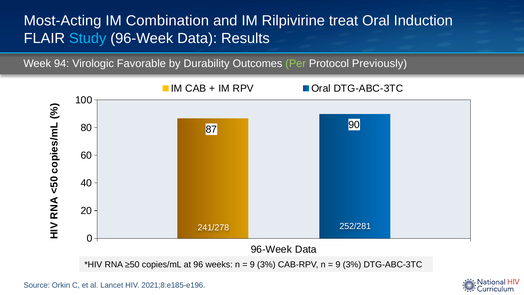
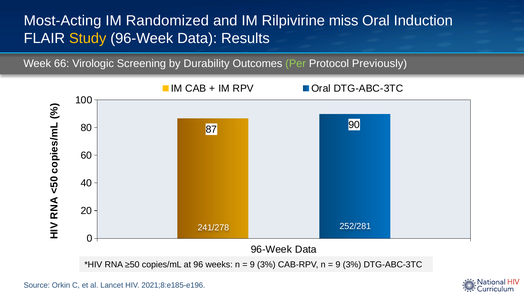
Combination: Combination -> Randomized (167, 21)
treat: treat -> miss (344, 21)
Study colour: light blue -> yellow (88, 38)
94: 94 -> 66 (62, 63)
Favorable: Favorable -> Screening (141, 63)
